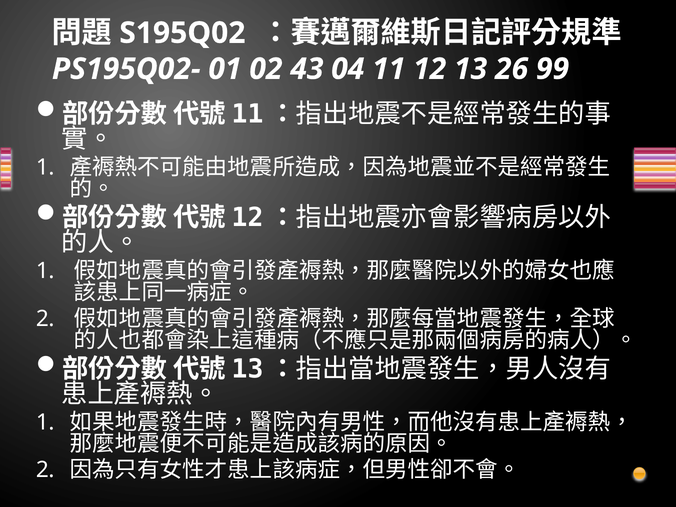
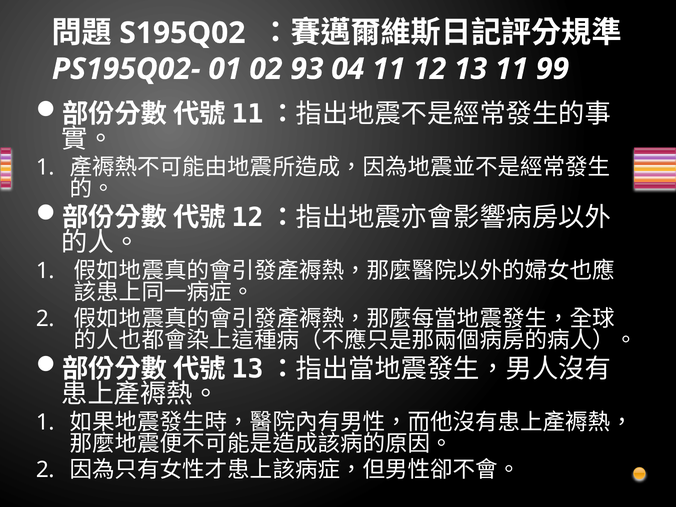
43: 43 -> 93 (307, 69)
13 26: 26 -> 11 (512, 69)
